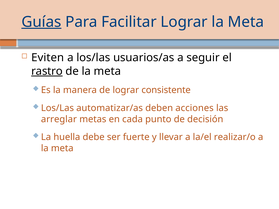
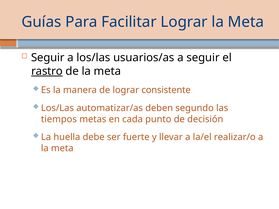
Guías underline: present -> none (41, 22)
Eviten: Eviten -> Seguir (48, 58)
acciones: acciones -> segundo (195, 108)
arreglar: arreglar -> tiempos (59, 119)
